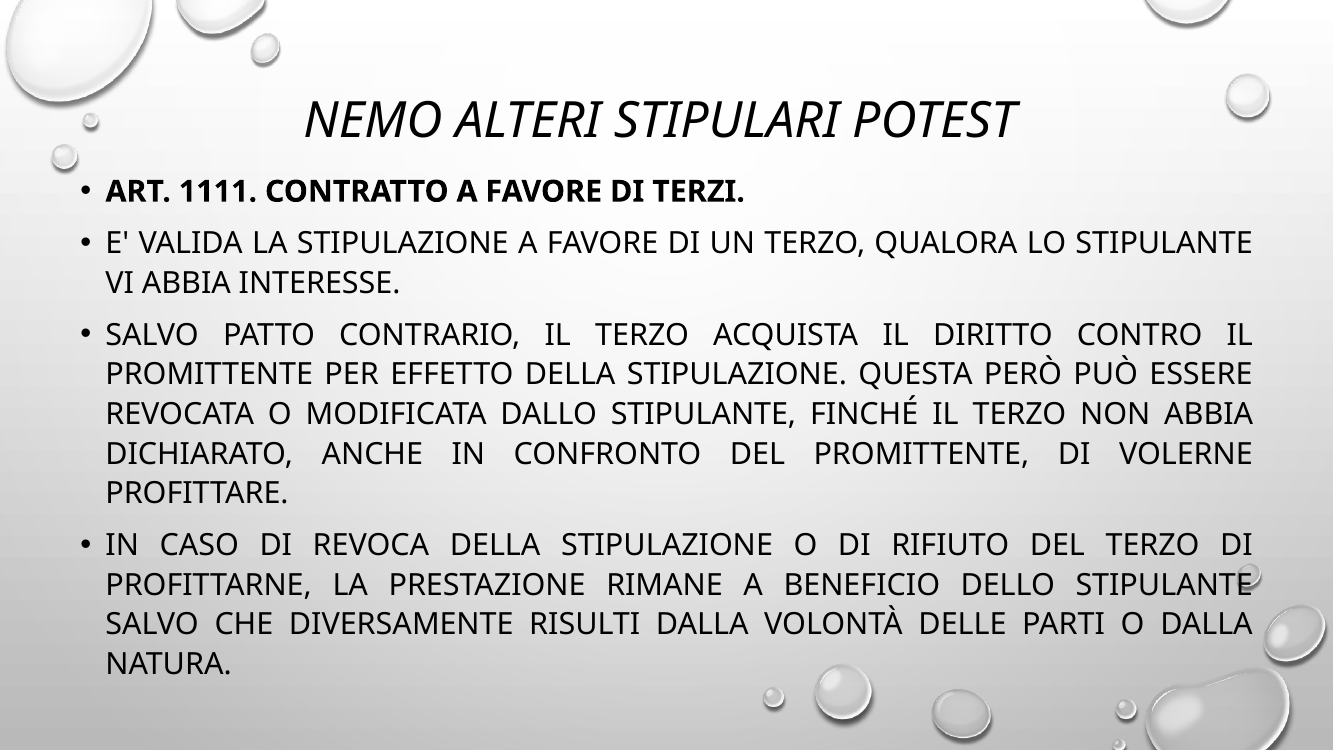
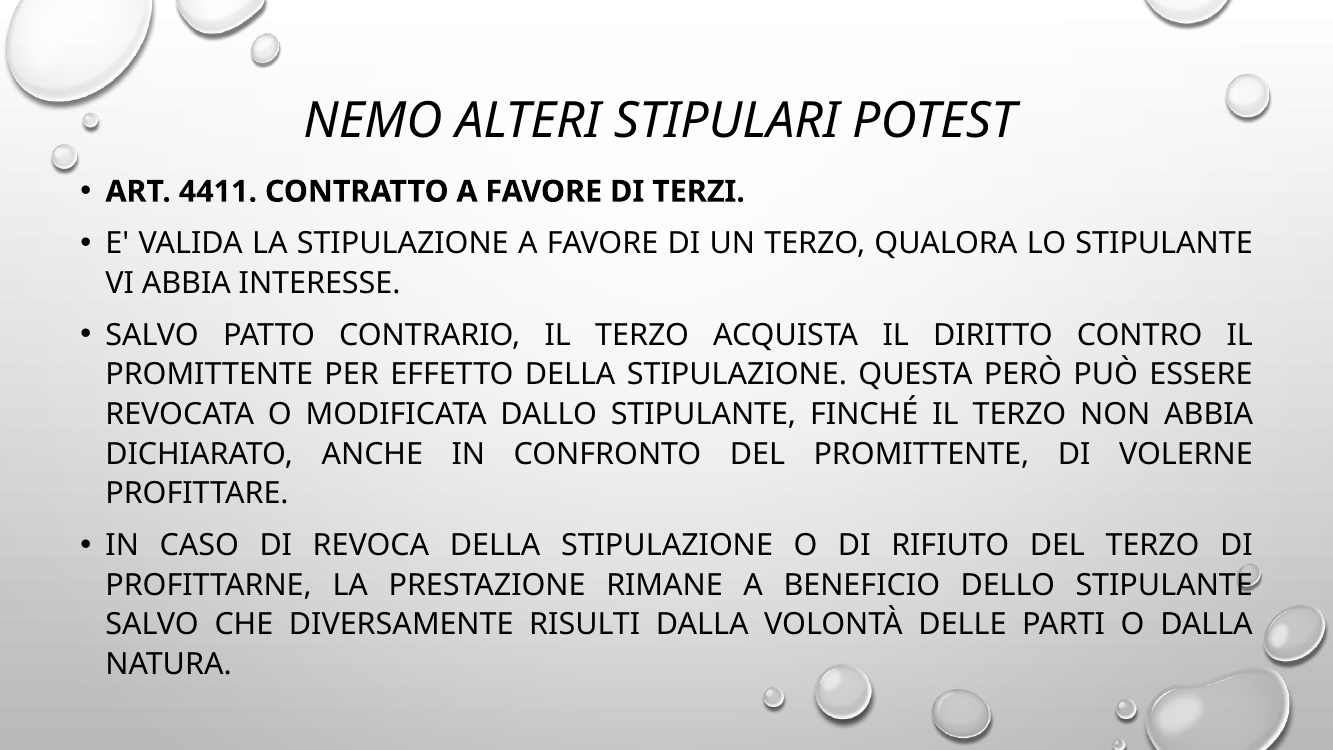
1111: 1111 -> 4411 (218, 192)
